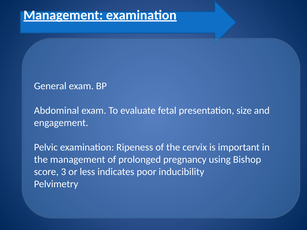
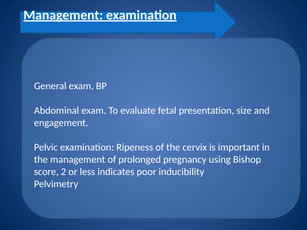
3: 3 -> 2 (64, 172)
